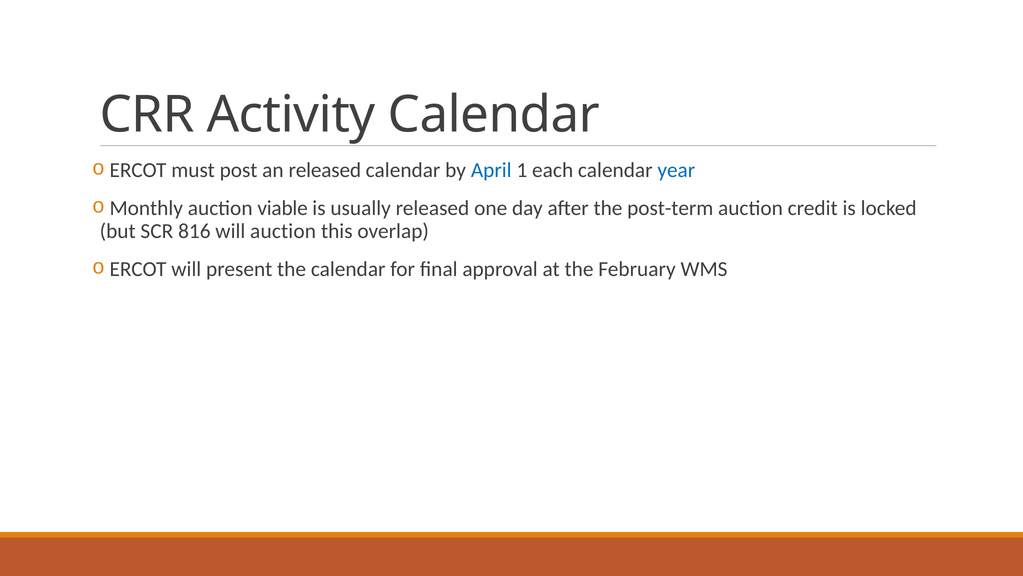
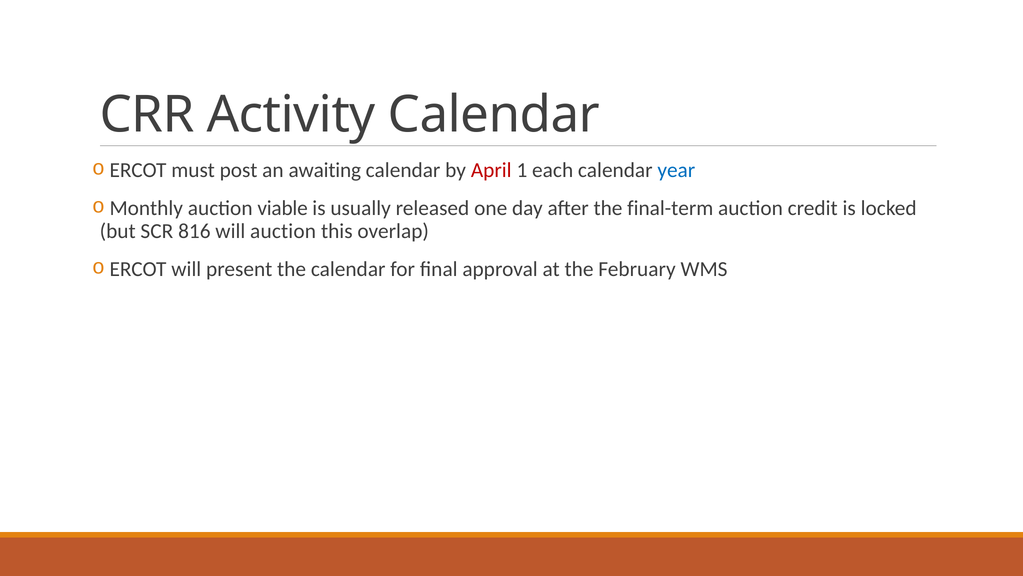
an released: released -> awaiting (325, 170)
April colour: blue -> red (491, 170)
post-term: post-term -> final-term (670, 208)
